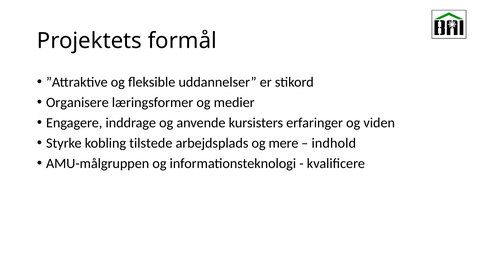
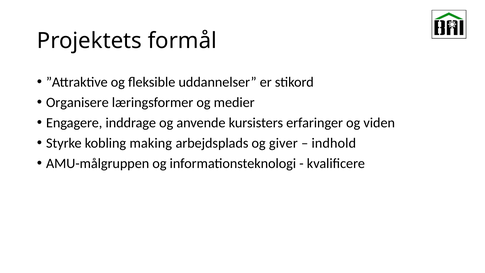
tilstede: tilstede -> making (151, 143)
mere: mere -> giver (283, 143)
